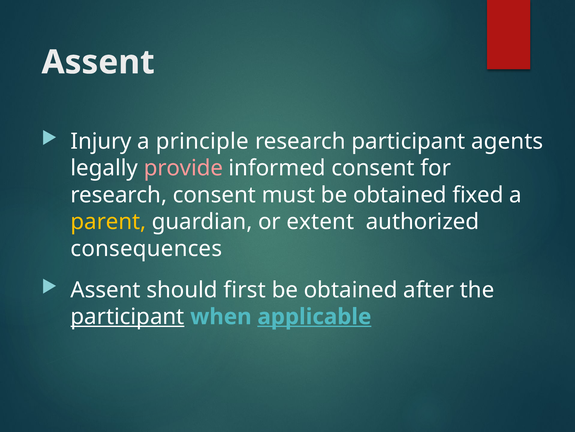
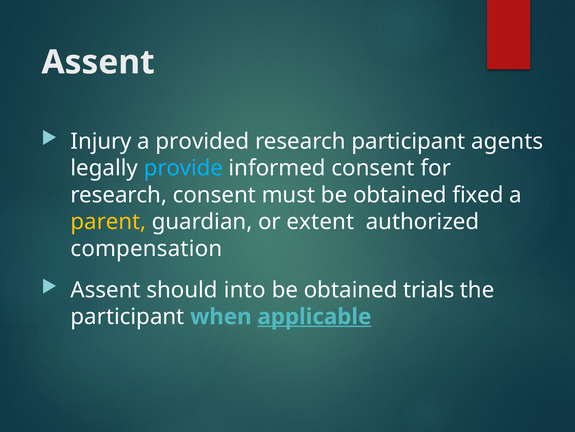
principle: principle -> provided (202, 141)
provide colour: pink -> light blue (183, 168)
consequences: consequences -> compensation (146, 248)
first: first -> into (245, 289)
after: after -> trials (429, 289)
participant underline: present -> none (127, 316)
